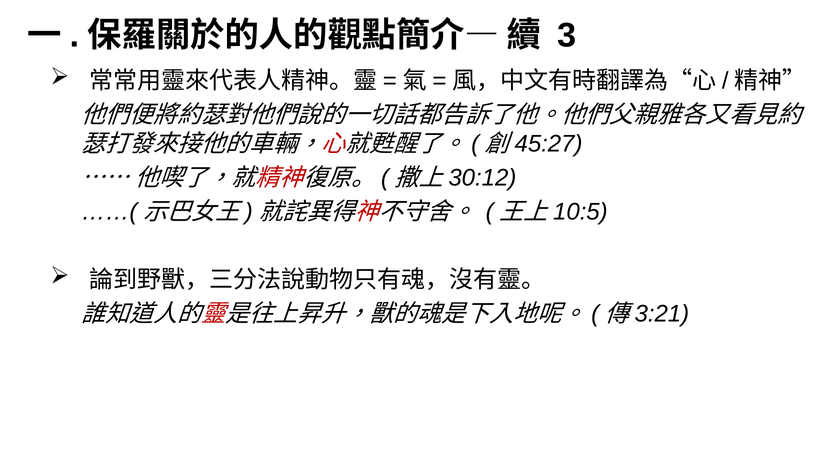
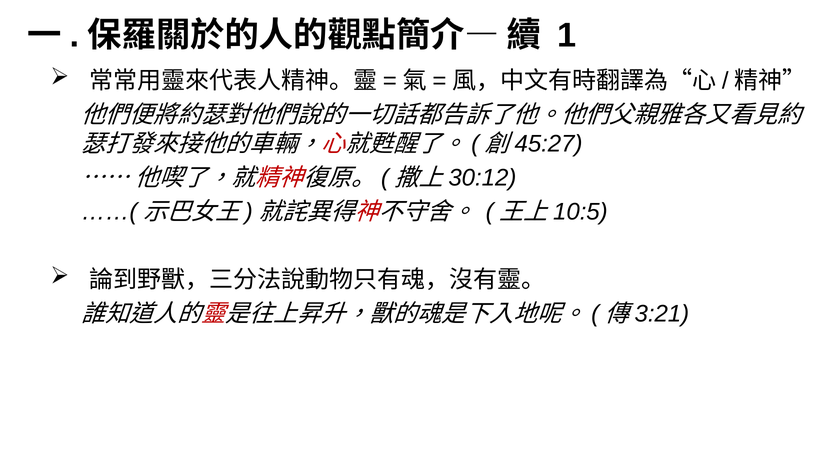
3: 3 -> 1 (567, 35)
